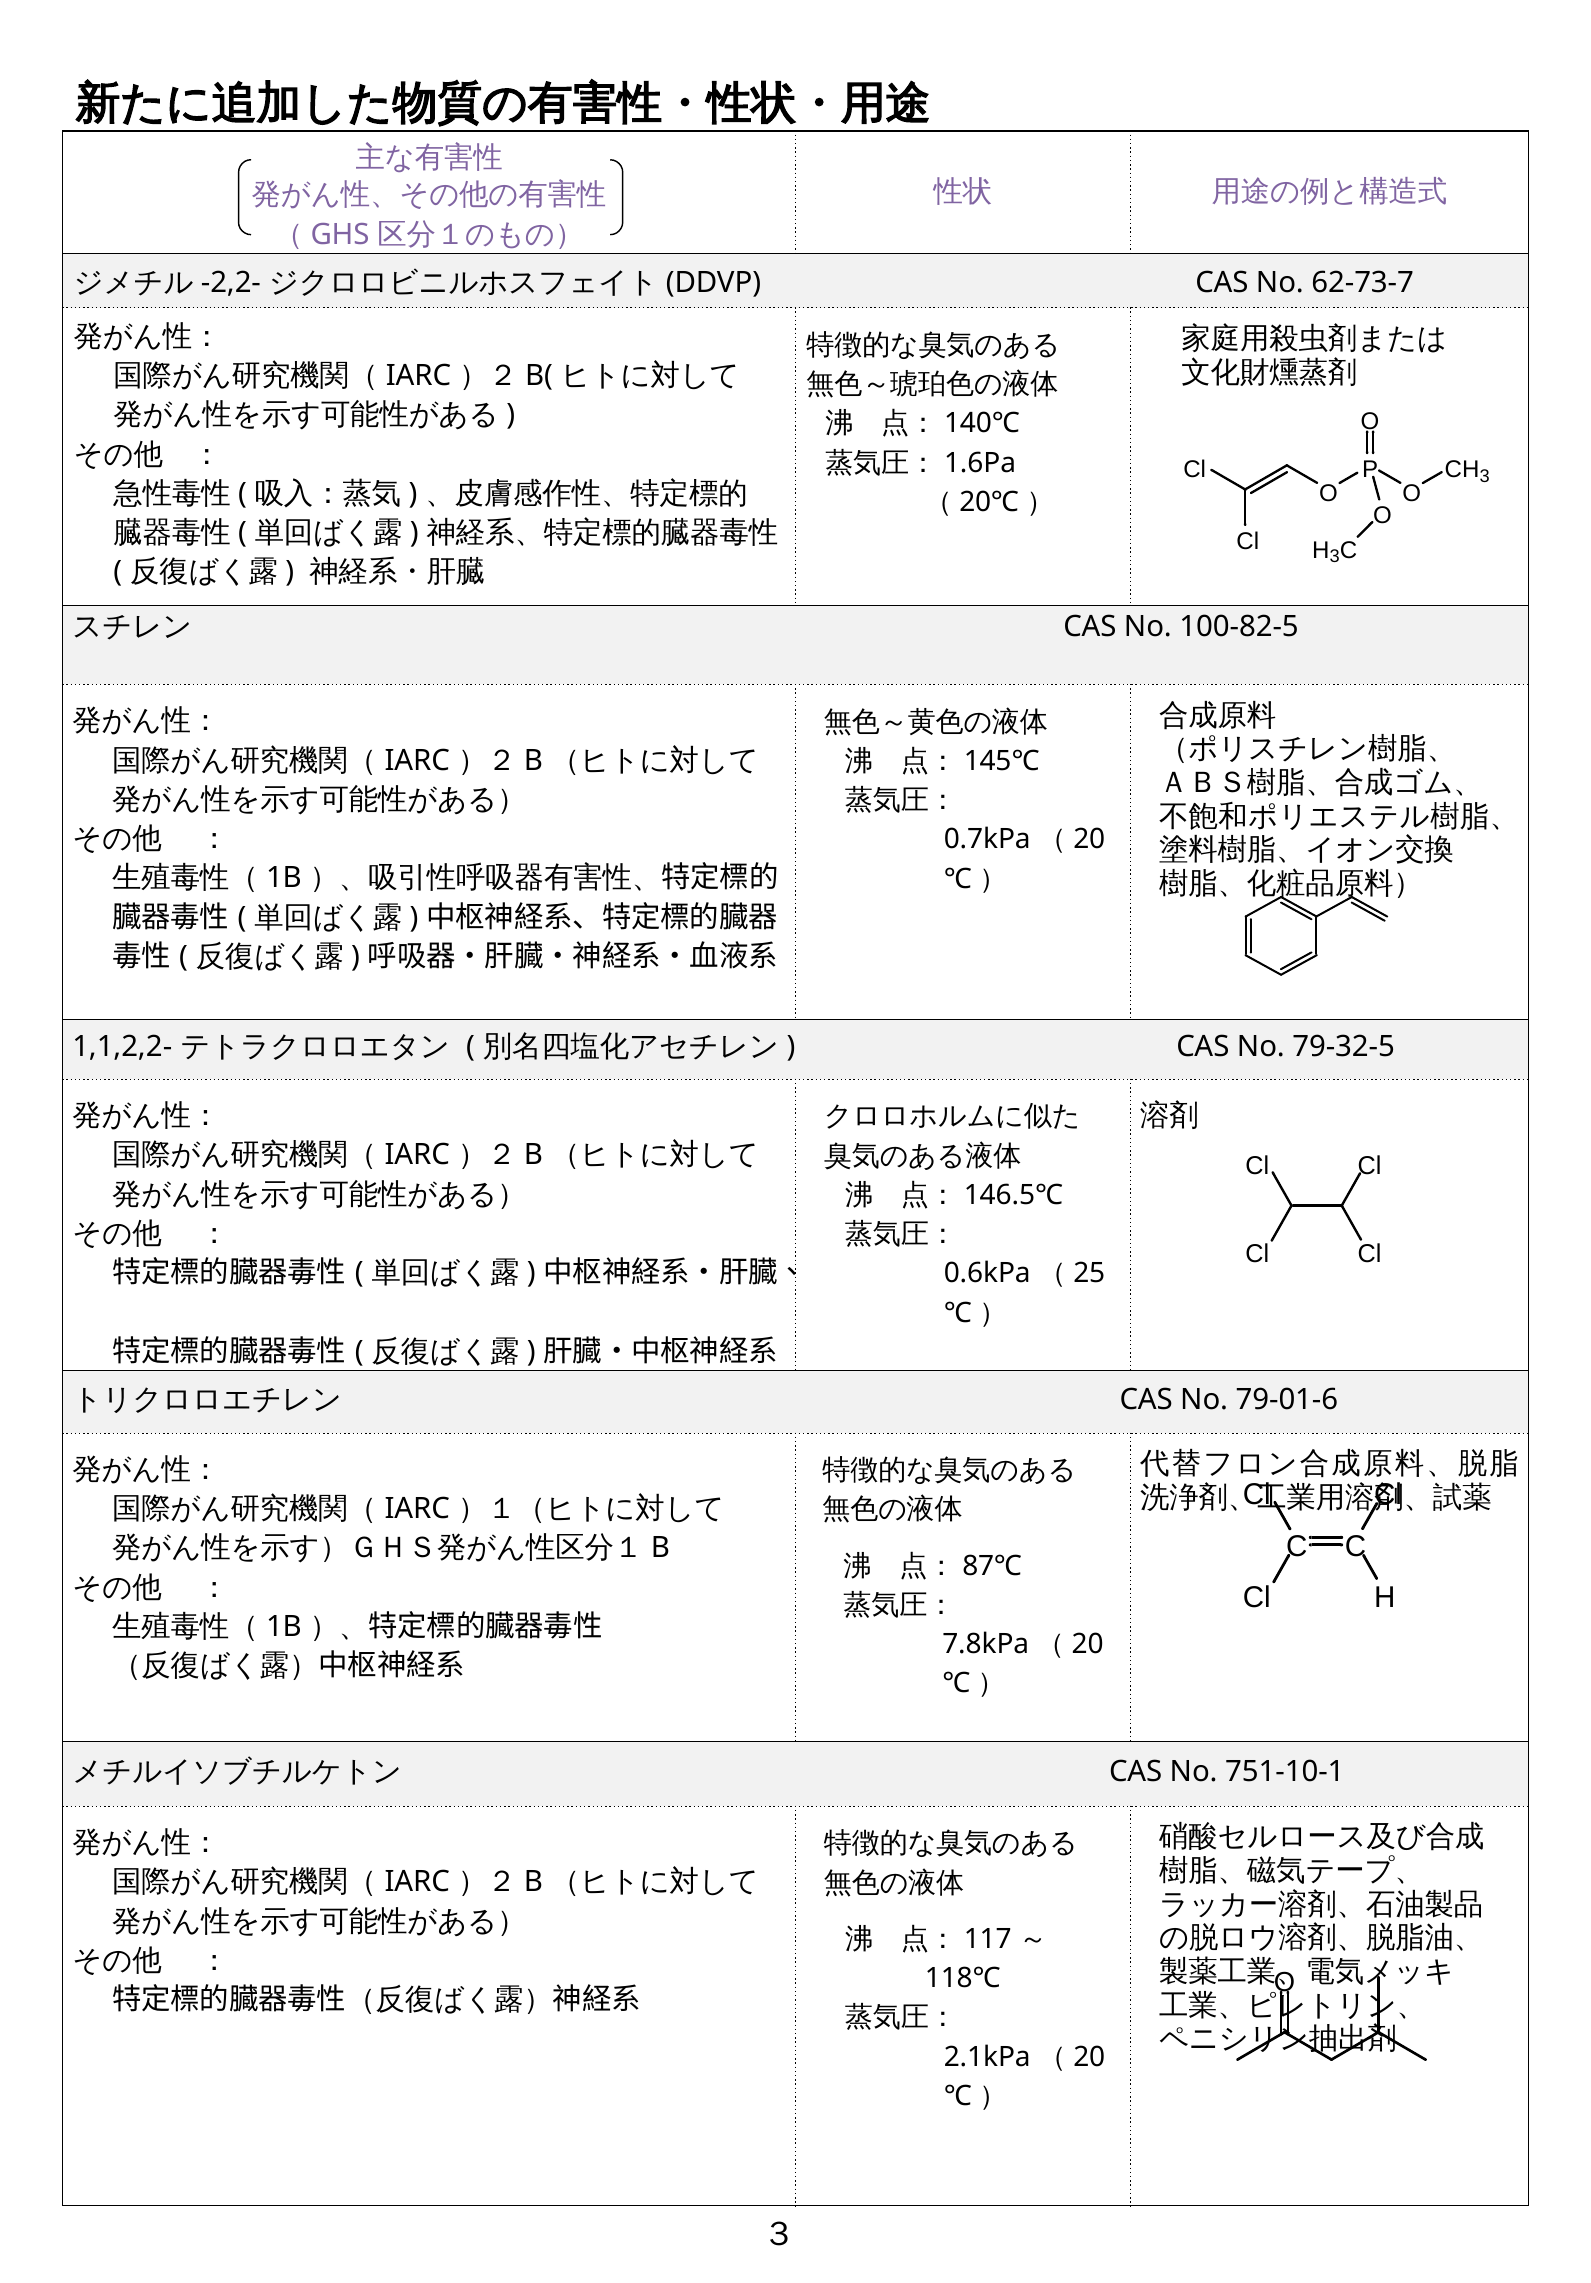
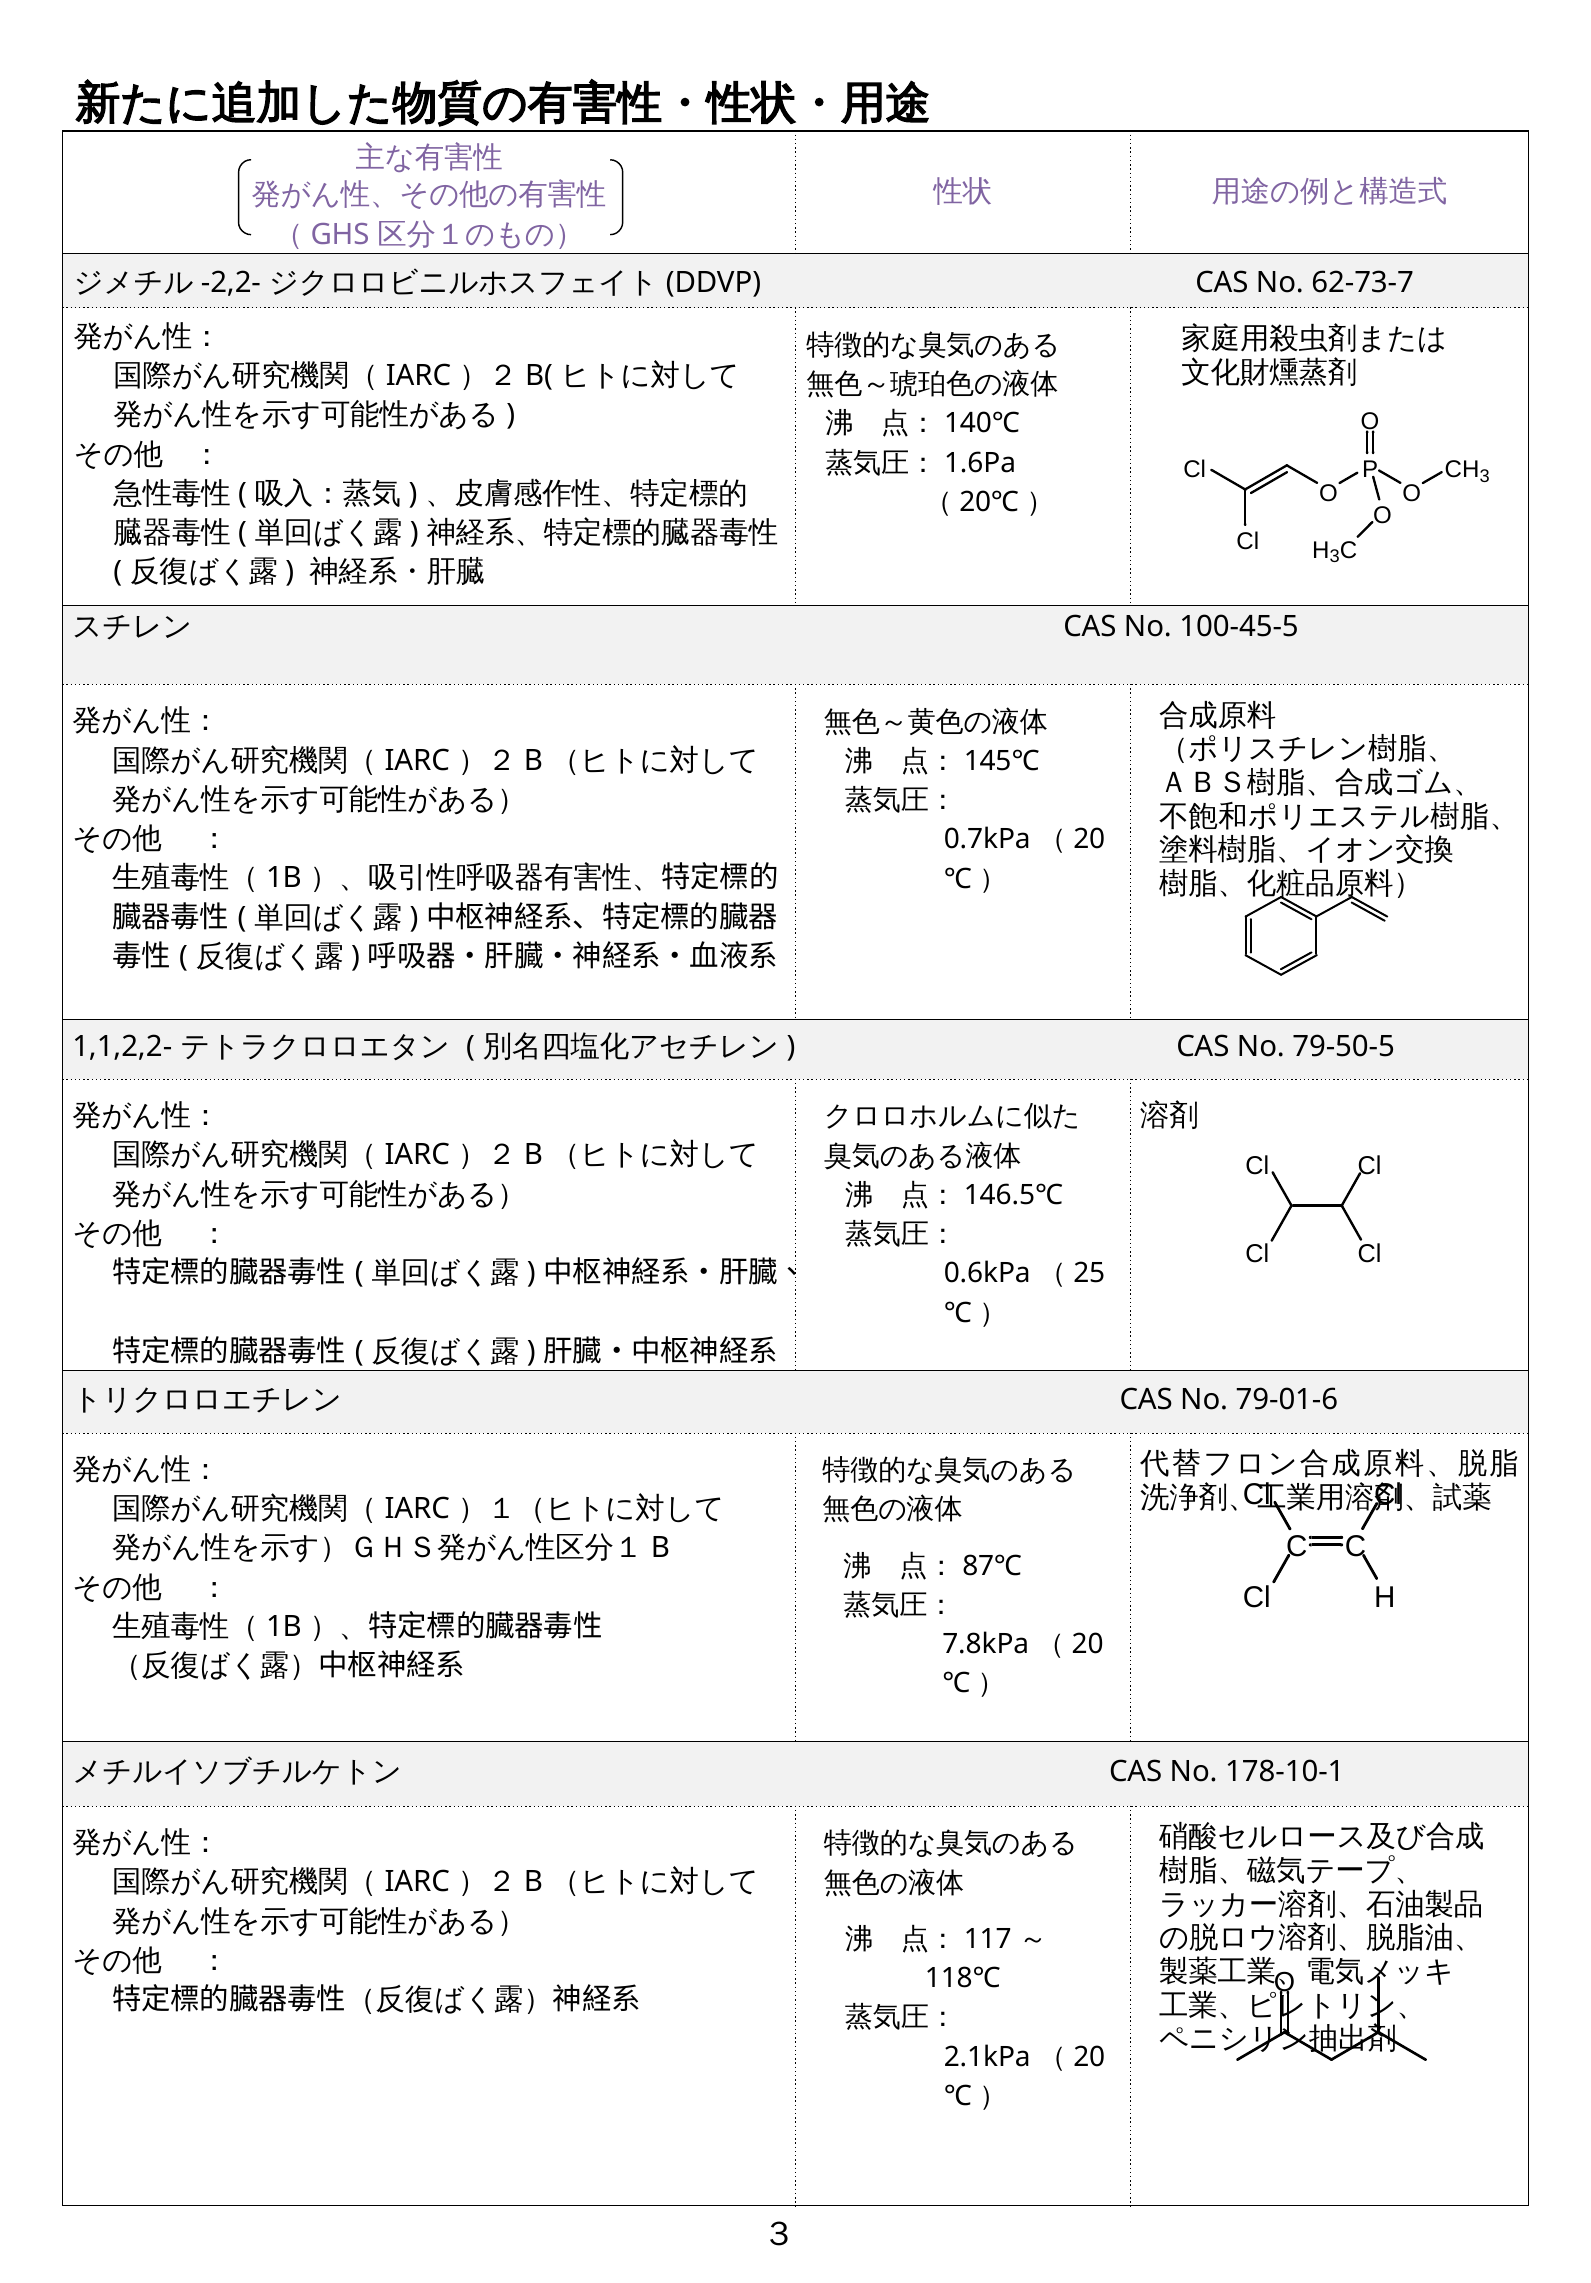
100-82-5: 100-82-5 -> 100-45-5 (1239, 627)
79-32-5: 79-32-5 -> 79-50-5 (1344, 1047)
751-10-1: 751-10-1 -> 178-10-1 (1285, 1772)
